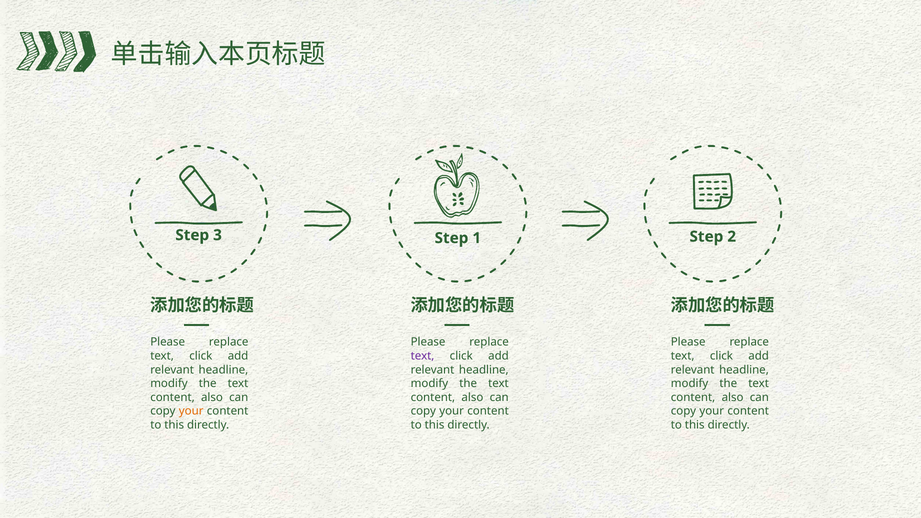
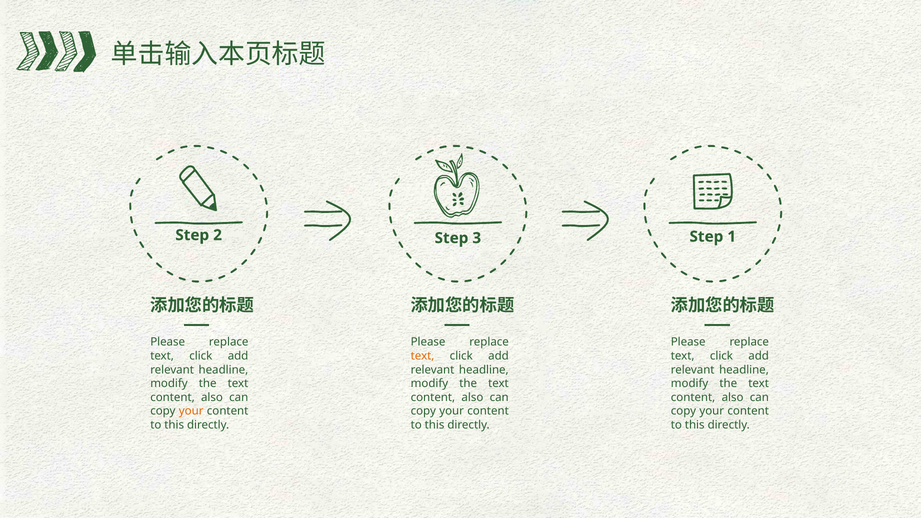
3: 3 -> 2 (218, 235)
1: 1 -> 3 (477, 238)
2: 2 -> 1 (732, 237)
text colour: purple -> orange (423, 356)
